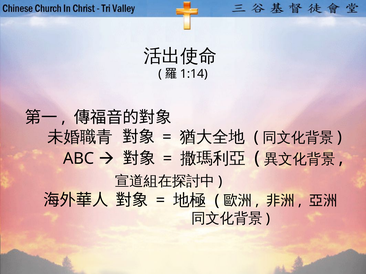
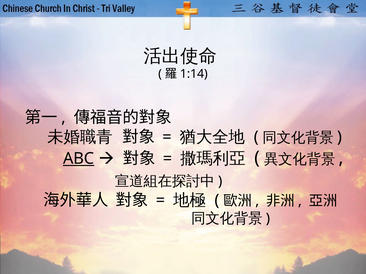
ABC underline: none -> present (79, 159)
